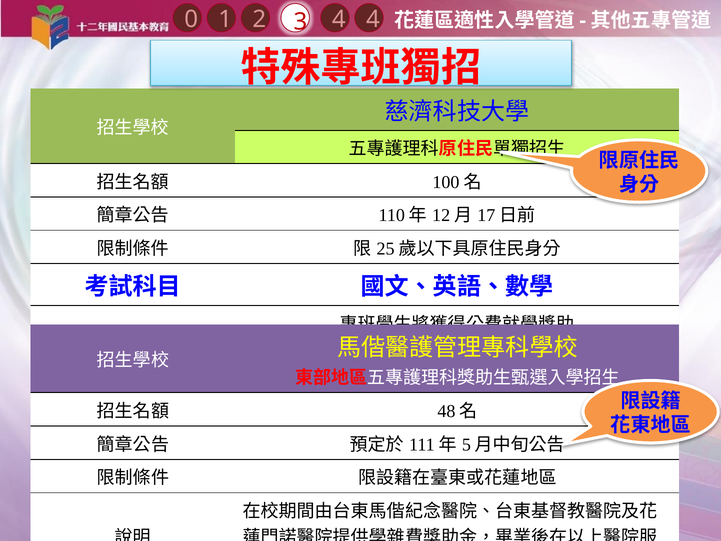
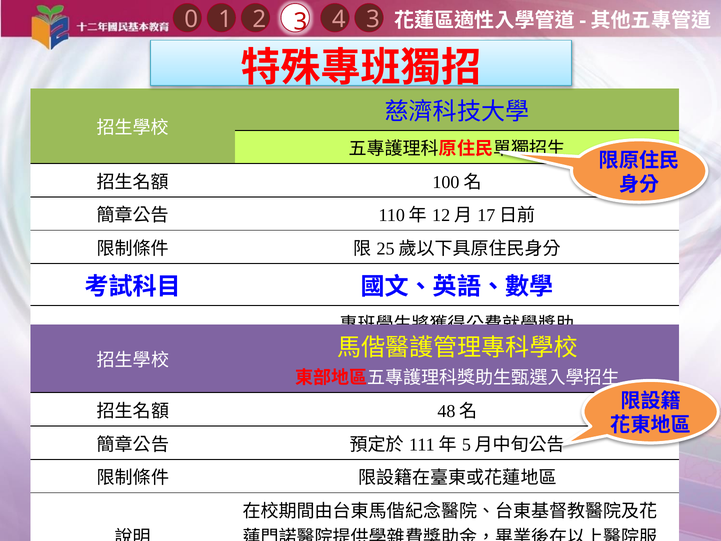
4 4: 4 -> 3 (373, 19)
